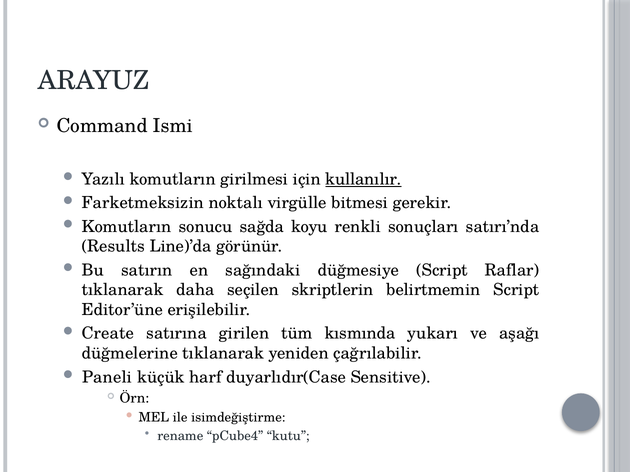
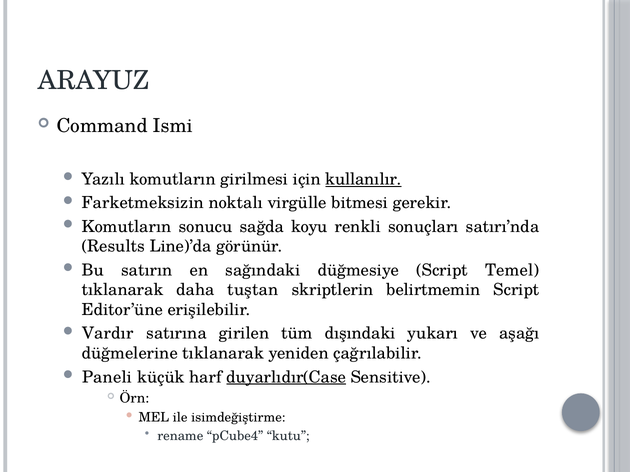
Raflar: Raflar -> Temel (512, 270)
seçilen: seçilen -> tuştan (253, 290)
Create: Create -> Vardır (108, 334)
kısmında: kısmında -> dışındaki (360, 334)
duyarlıdır(Case underline: none -> present (286, 377)
